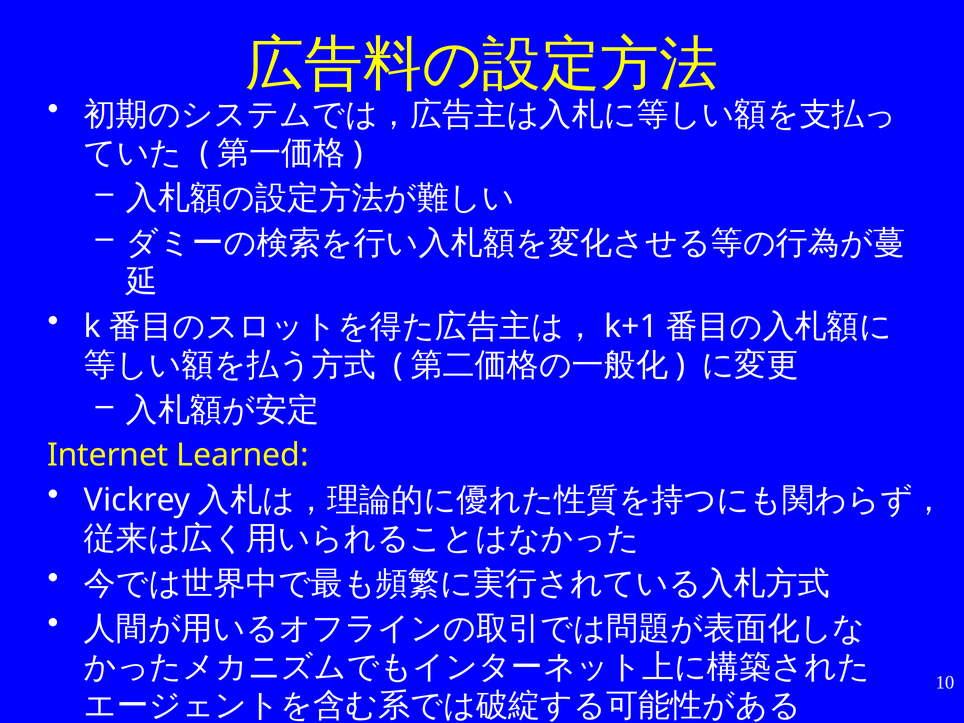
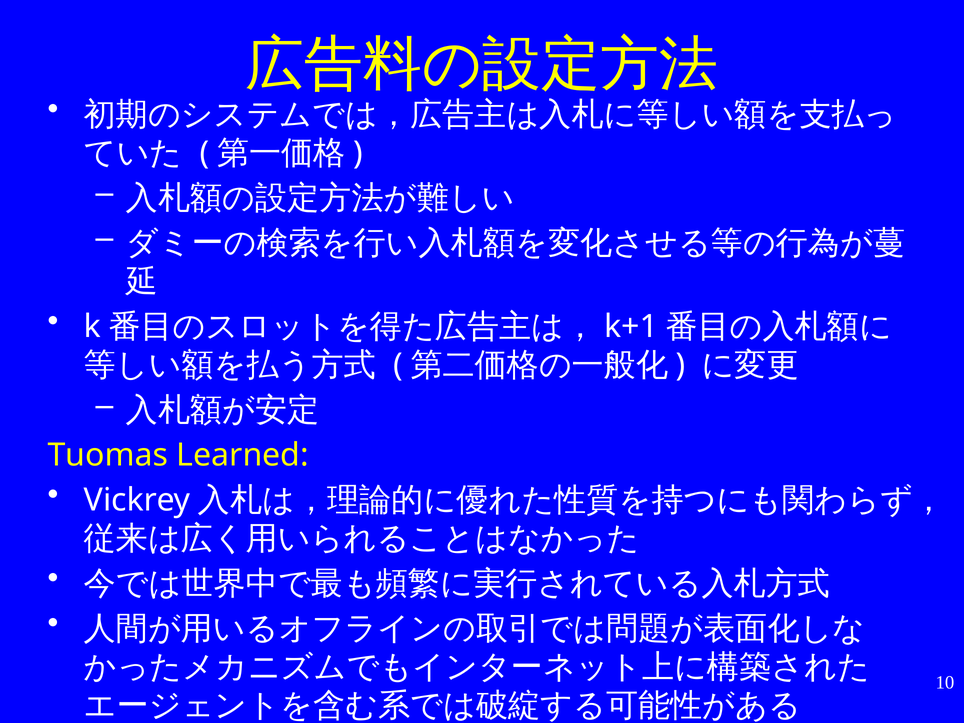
Internet: Internet -> Tuomas (108, 455)
